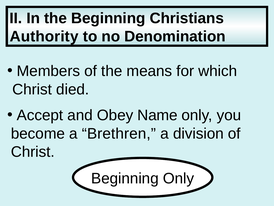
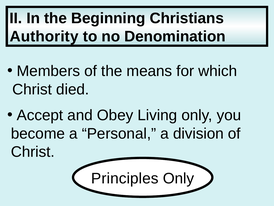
Name: Name -> Living (157, 115)
Brethren: Brethren -> Personal (119, 133)
Beginning: Beginning -> Principles (125, 178)
